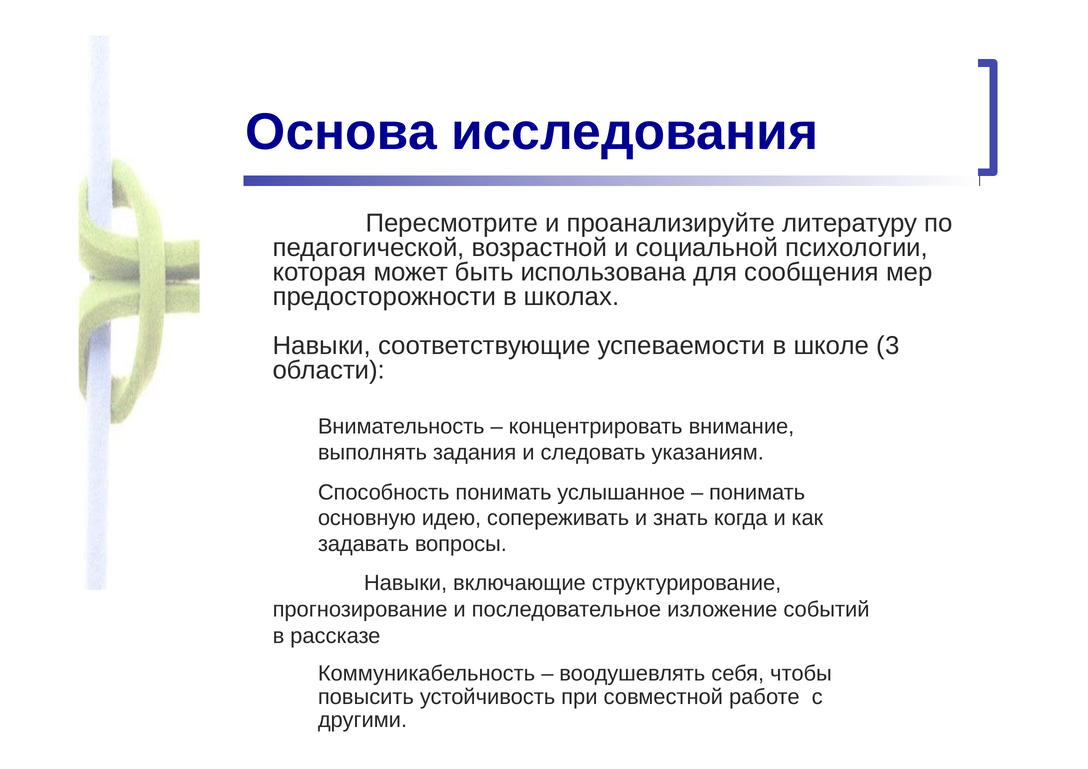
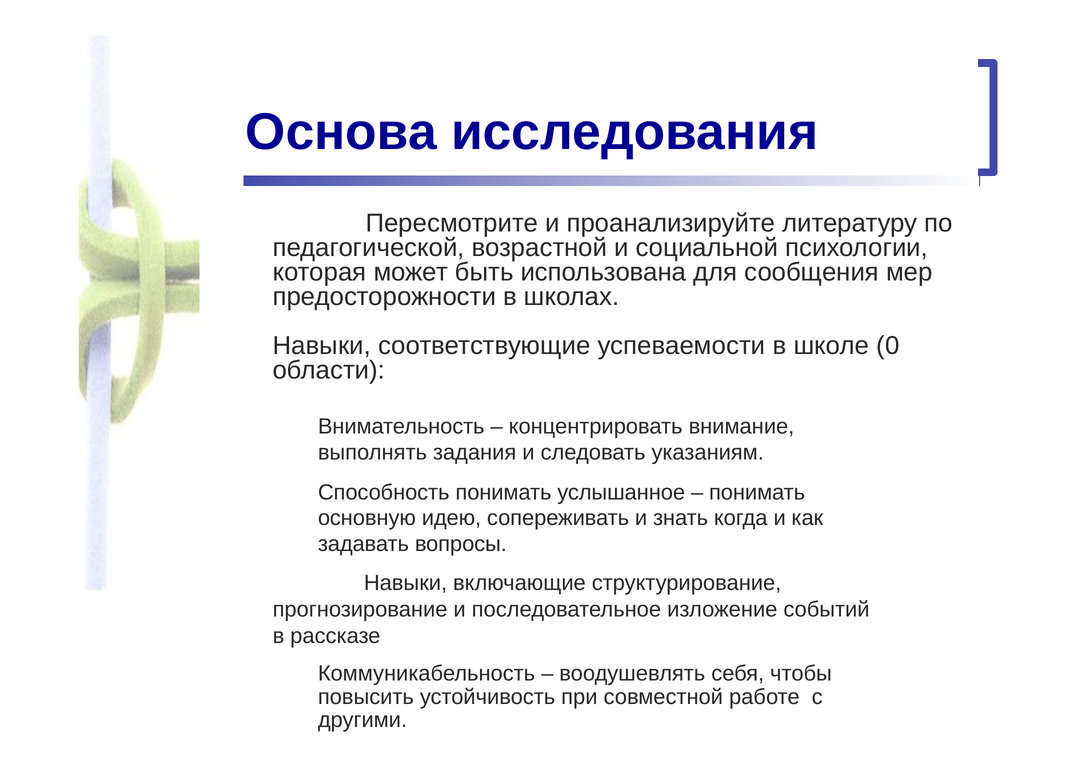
3: 3 -> 0 (888, 346)
